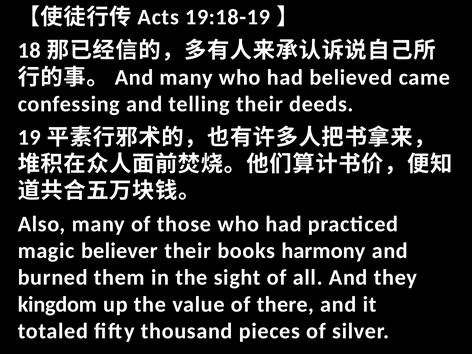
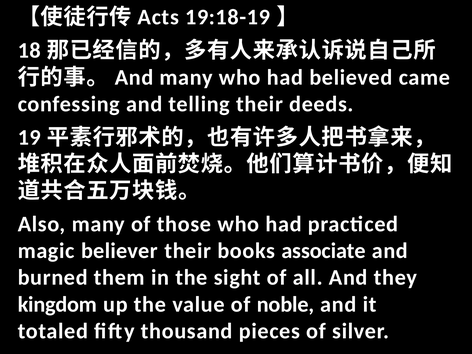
harmony: harmony -> associate (324, 251)
there: there -> noble (286, 304)
